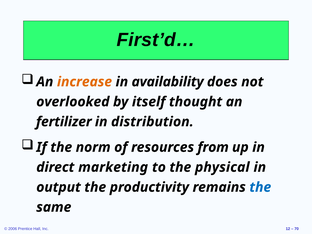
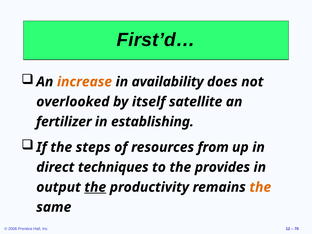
thought: thought -> satellite (196, 102)
distribution: distribution -> establishing (152, 122)
norm: norm -> steps (93, 147)
marketing: marketing -> techniques (113, 167)
physical: physical -> provides (222, 167)
the underline: none -> present (95, 187)
the colour: blue -> orange (260, 187)
